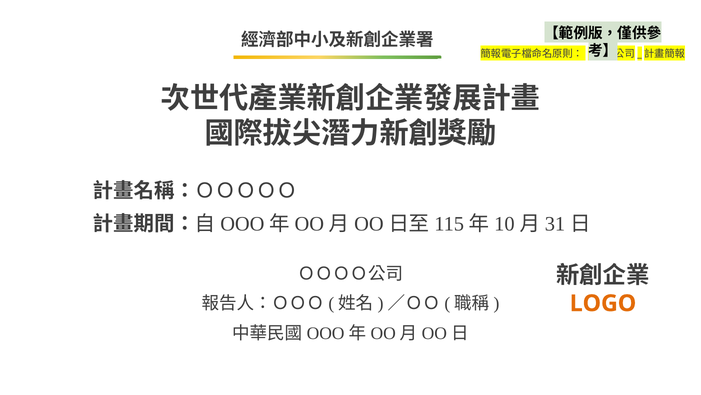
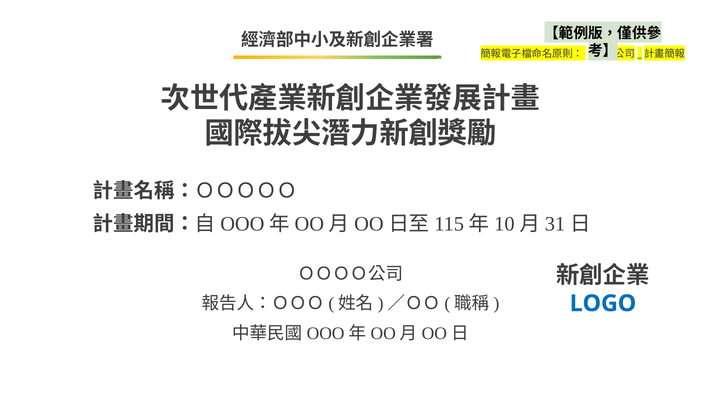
LOGO colour: orange -> blue (603, 303)
